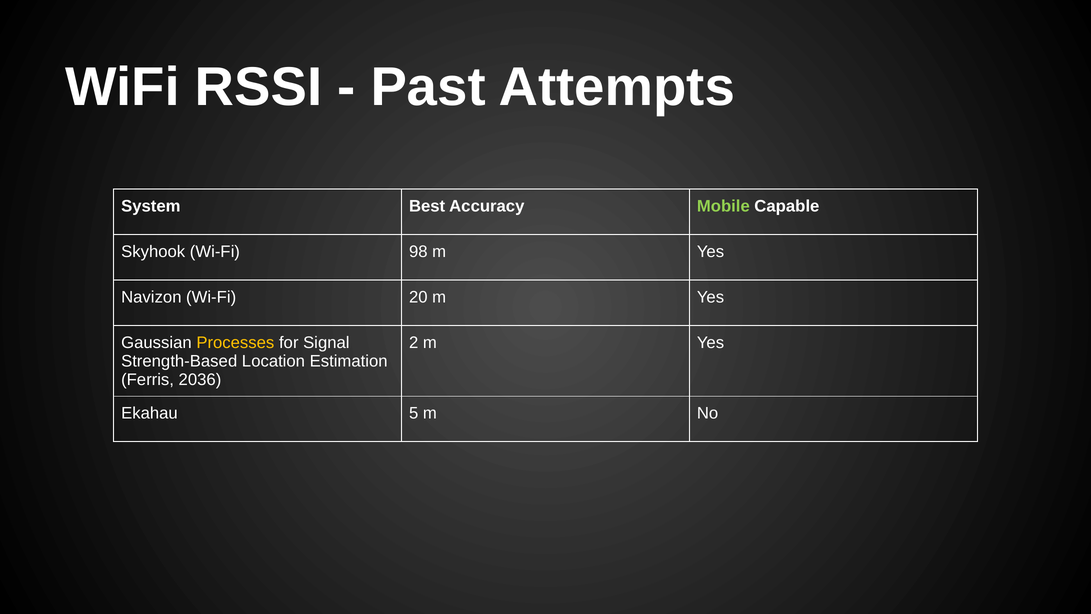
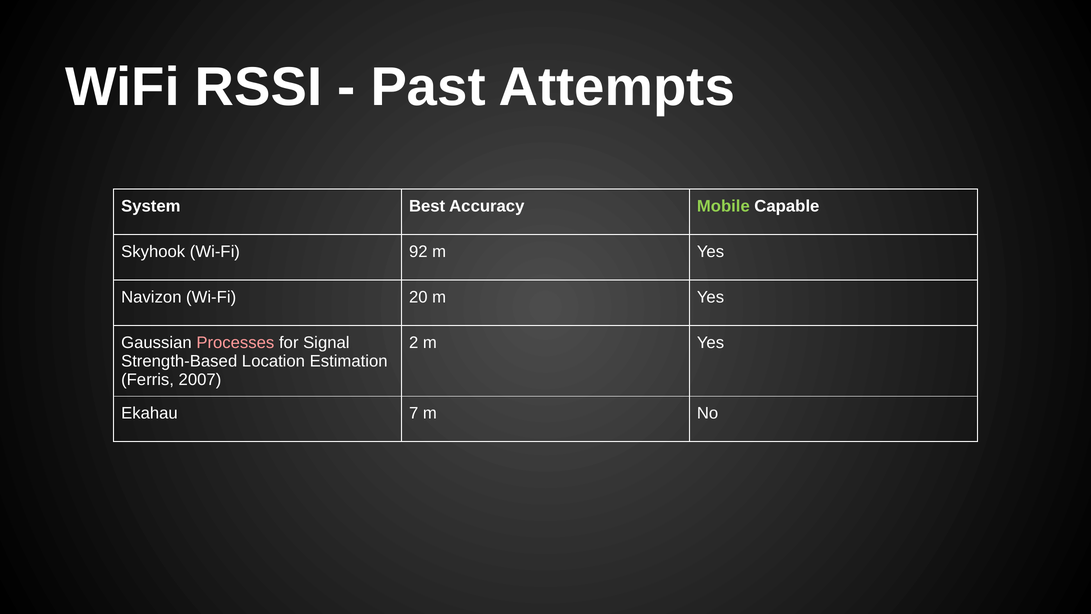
98: 98 -> 92 (418, 251)
Processes colour: yellow -> pink (235, 342)
2036: 2036 -> 2007 (200, 379)
5: 5 -> 7 (414, 413)
